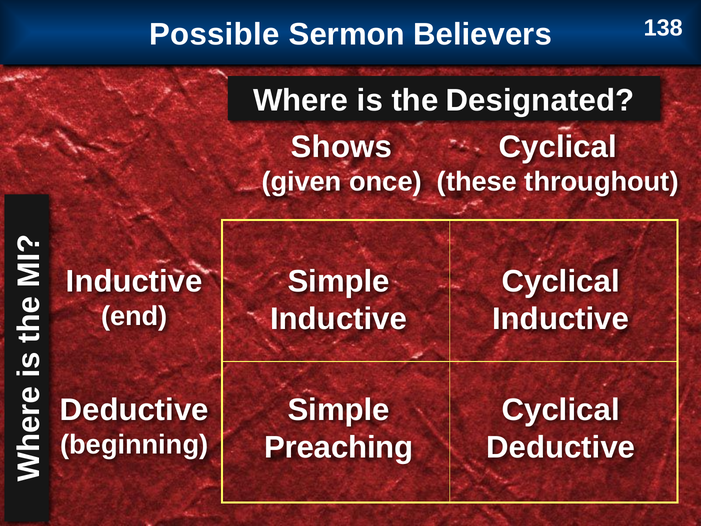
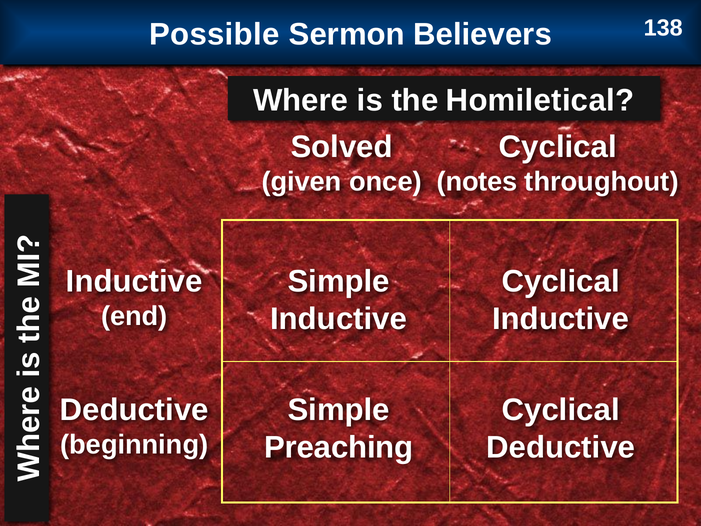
Designated: Designated -> Homiletical (540, 100)
Shows: Shows -> Solved (342, 147)
these: these -> notes (477, 182)
